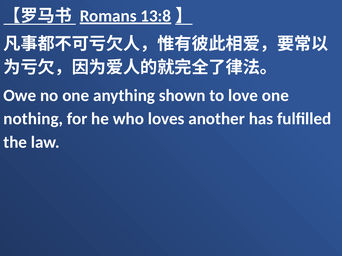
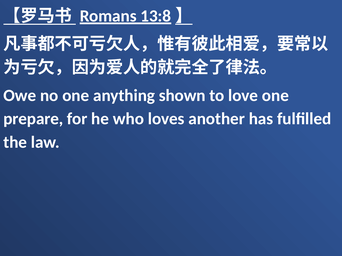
nothing: nothing -> prepare (33, 119)
